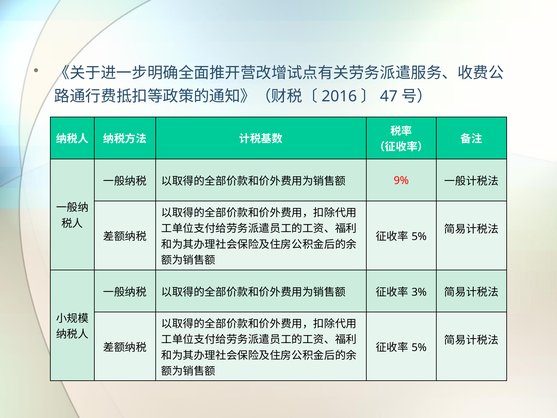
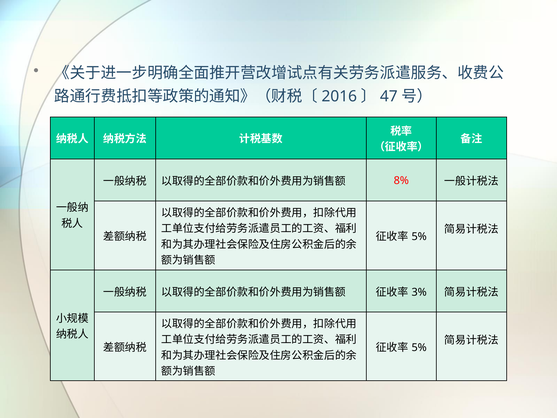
9%: 9% -> 8% (401, 181)
